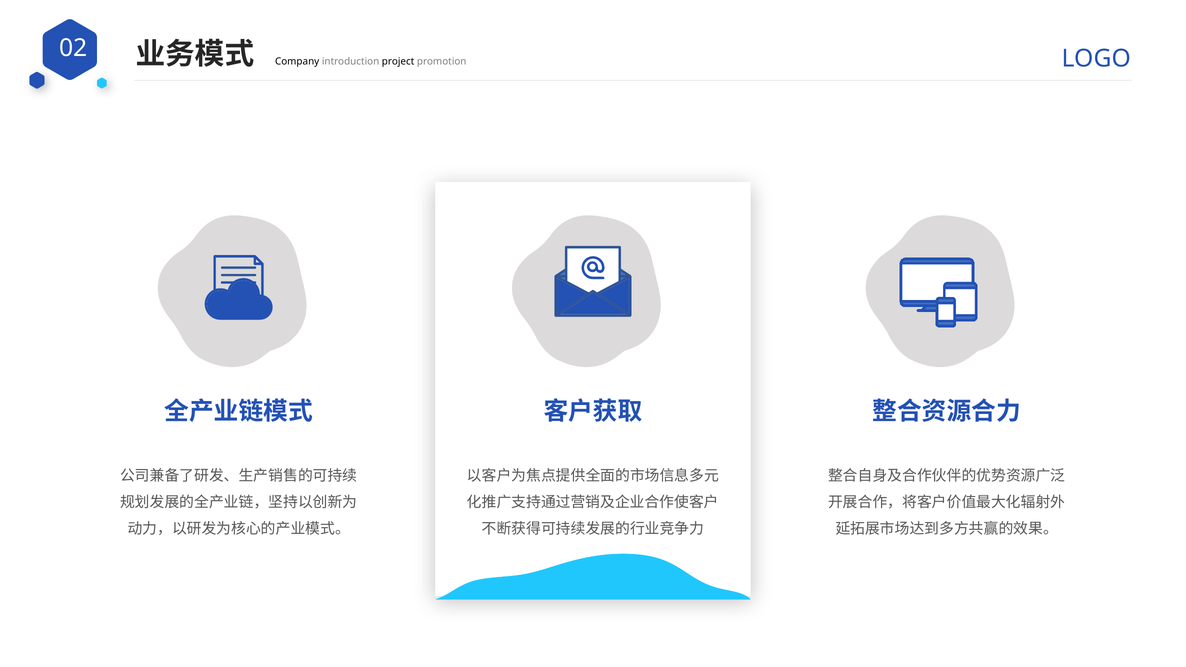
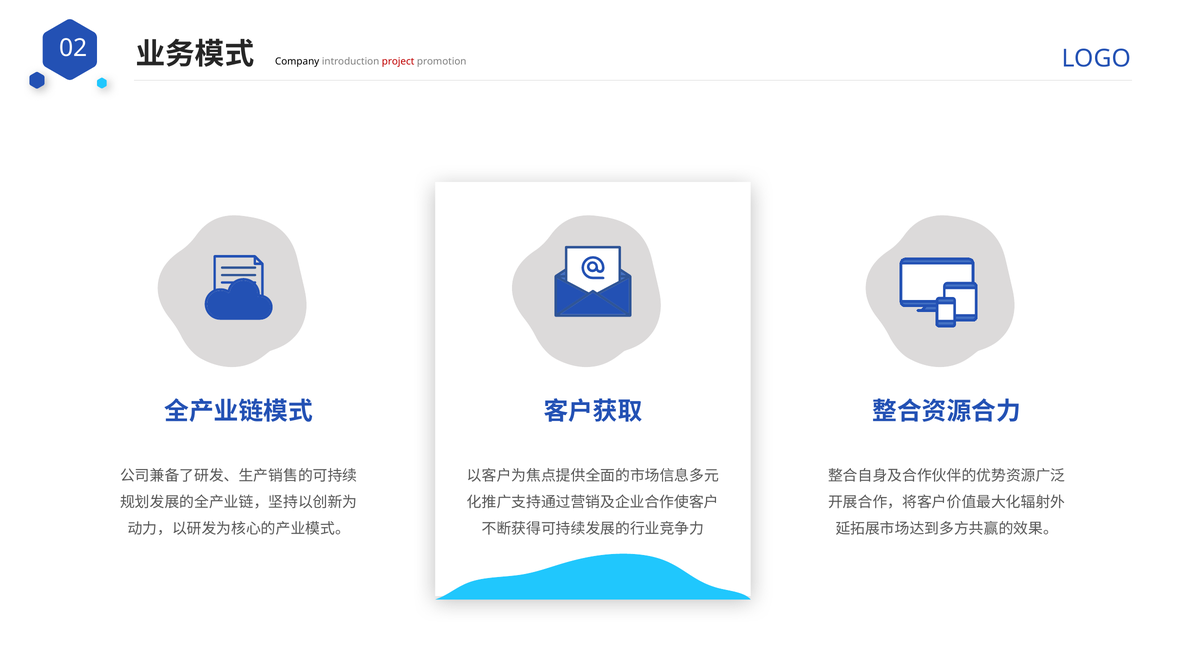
project colour: black -> red (398, 62)
